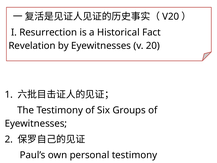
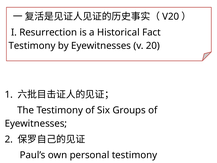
Revelation: Revelation -> Testimony (32, 46)
